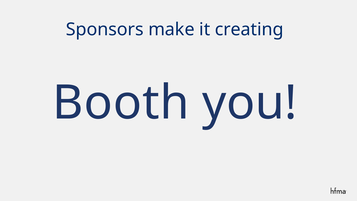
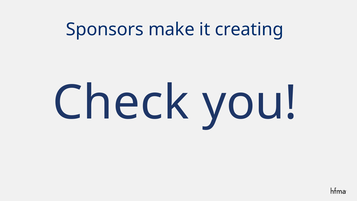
Booth: Booth -> Check (121, 103)
